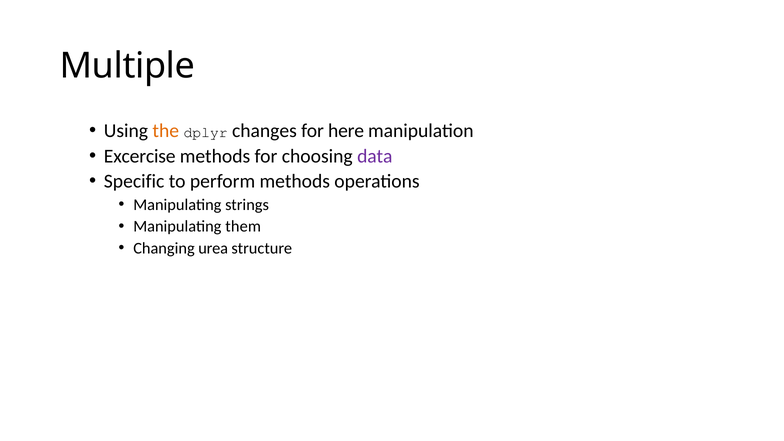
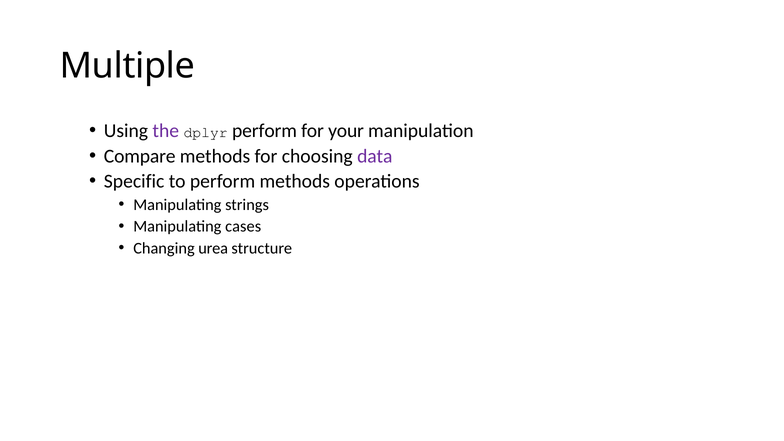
the colour: orange -> purple (166, 131)
dplyr changes: changes -> perform (265, 131)
here: here -> your (346, 131)
Excercise: Excercise -> Compare (140, 156)
them: them -> cases (243, 226)
